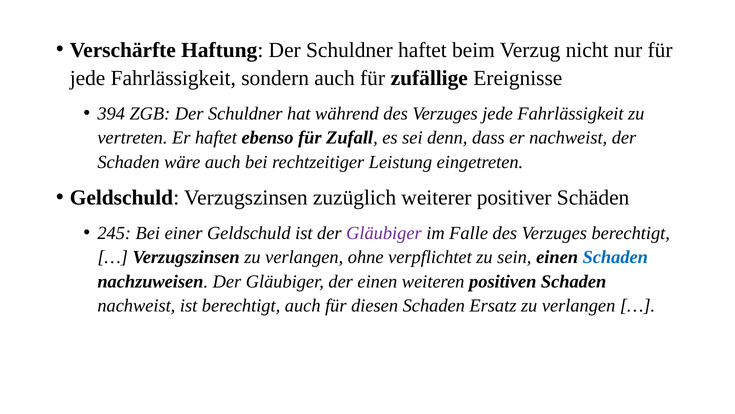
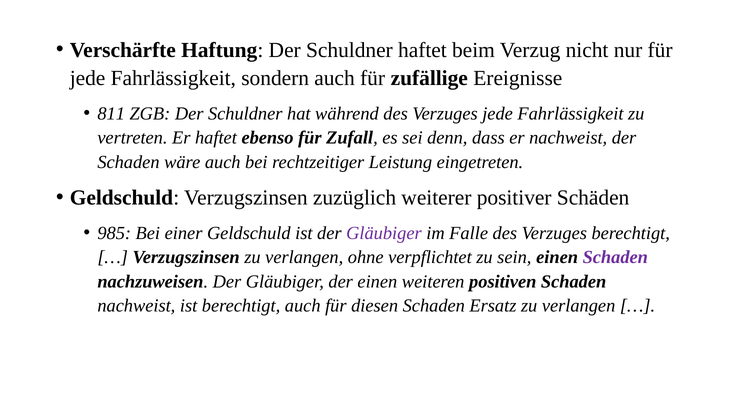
394: 394 -> 811 (111, 113)
245: 245 -> 985 (114, 233)
Schaden colour: blue -> purple (615, 257)
